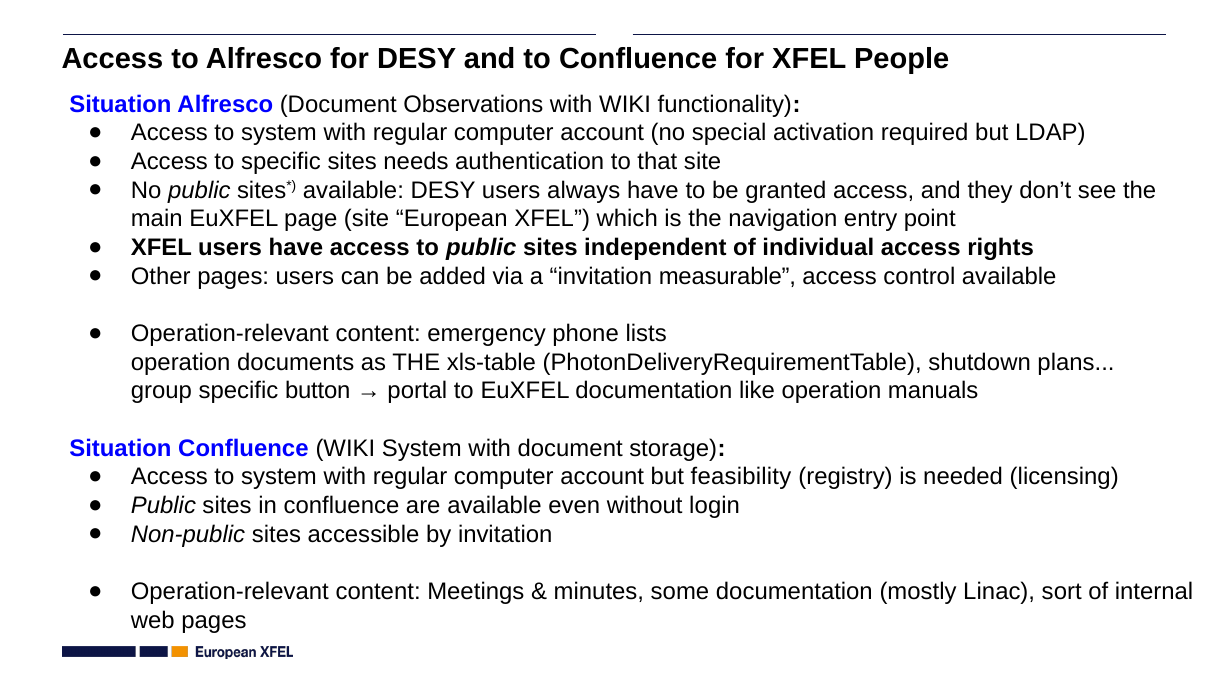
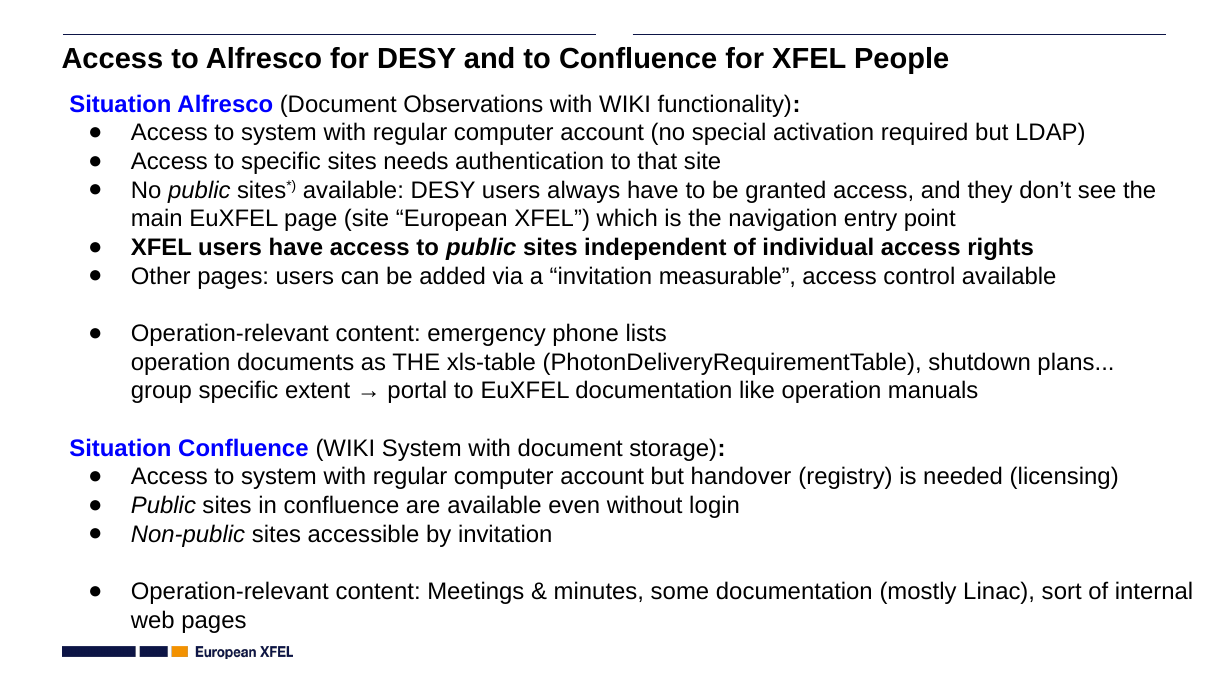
button: button -> extent (318, 391)
feasibility: feasibility -> handover (741, 477)
